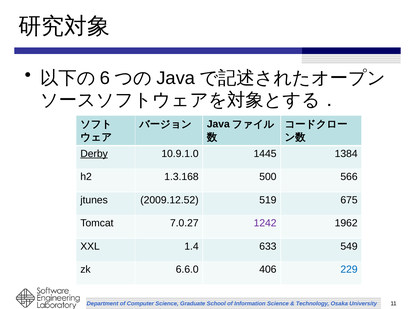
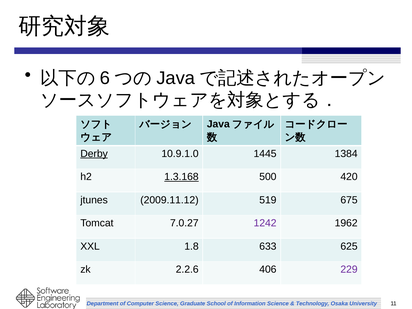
1.3.168 underline: none -> present (181, 177)
566: 566 -> 420 (349, 177)
2009.12.52: 2009.12.52 -> 2009.11.12 (169, 200)
1.4: 1.4 -> 1.8 (191, 246)
549: 549 -> 625 (349, 246)
6.6.0: 6.6.0 -> 2.2.6 (187, 270)
229 colour: blue -> purple (349, 270)
